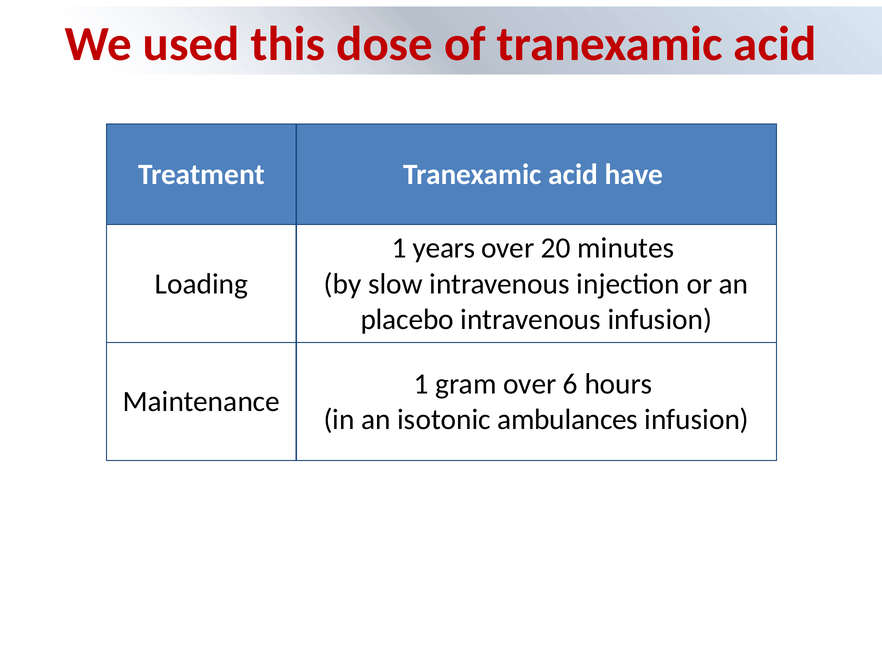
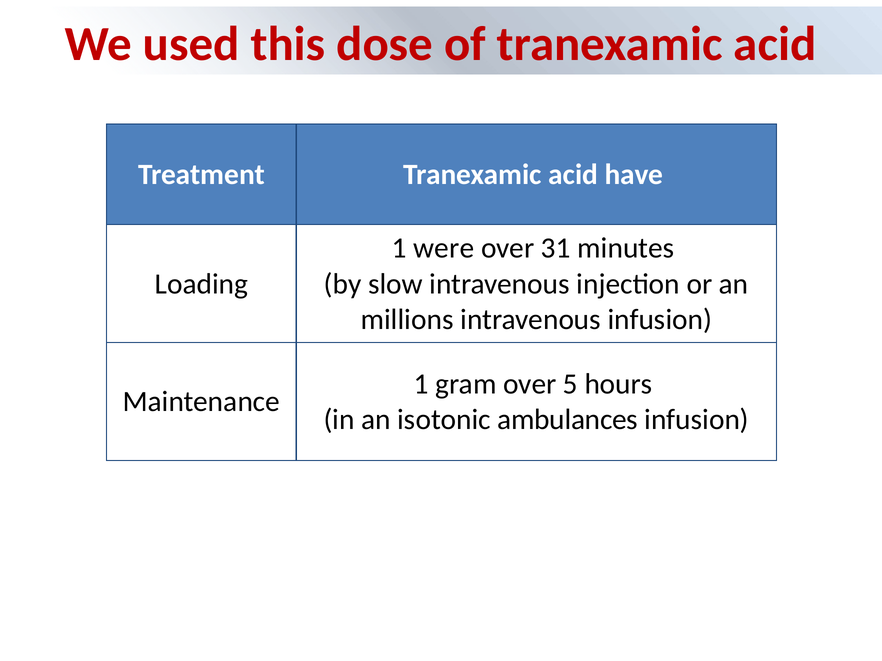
years: years -> were (444, 248)
20: 20 -> 31 (556, 248)
placebo: placebo -> millions (407, 320)
6: 6 -> 5 (570, 384)
